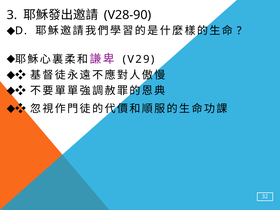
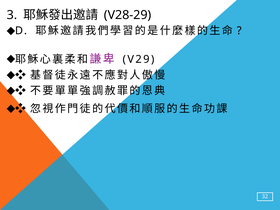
V28-90: V28-90 -> V28-29 (128, 15)
